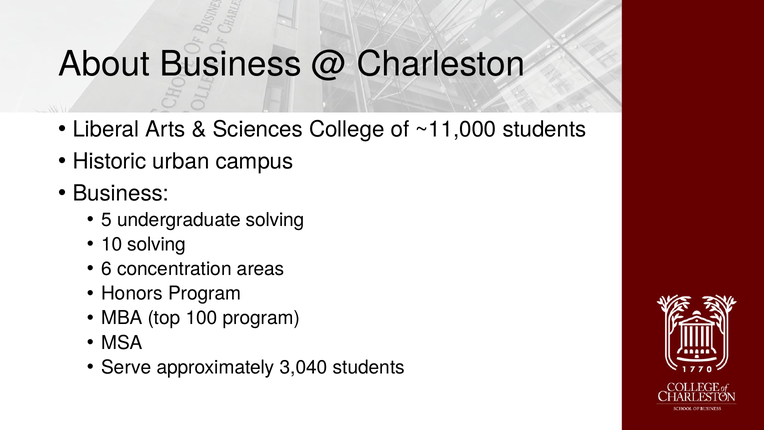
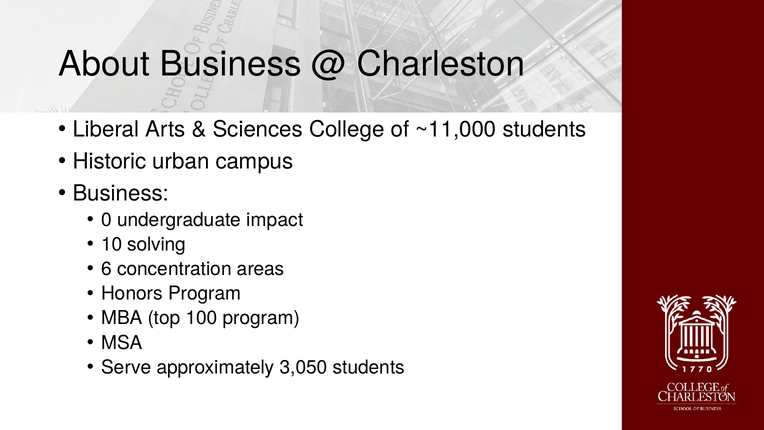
5: 5 -> 0 (107, 220)
undergraduate solving: solving -> impact (275, 220)
3,040: 3,040 -> 3,050 (304, 367)
